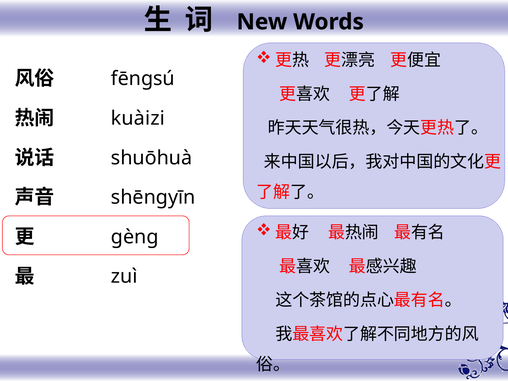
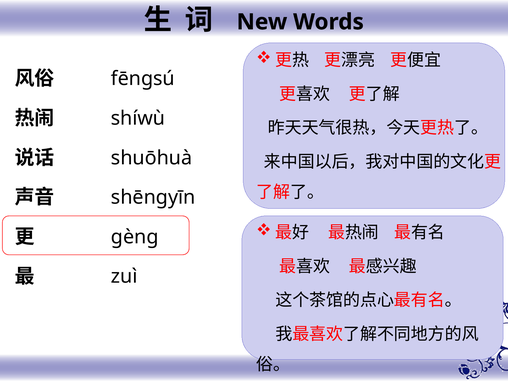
kuàizi: kuàizi -> shíwù (138, 118)
